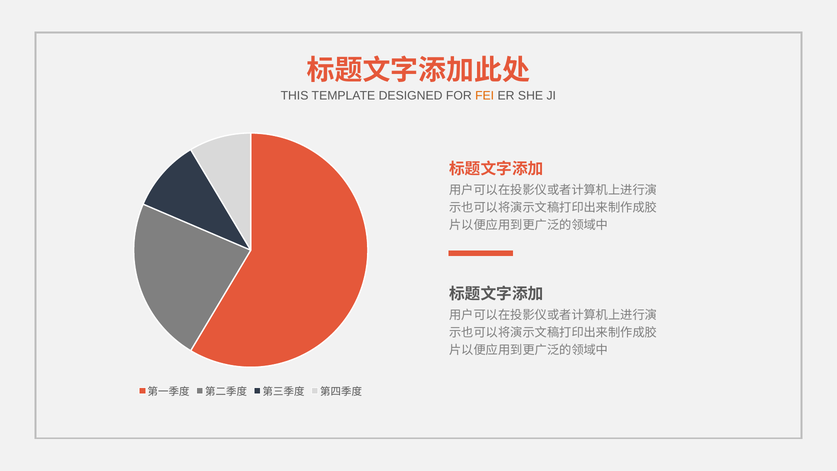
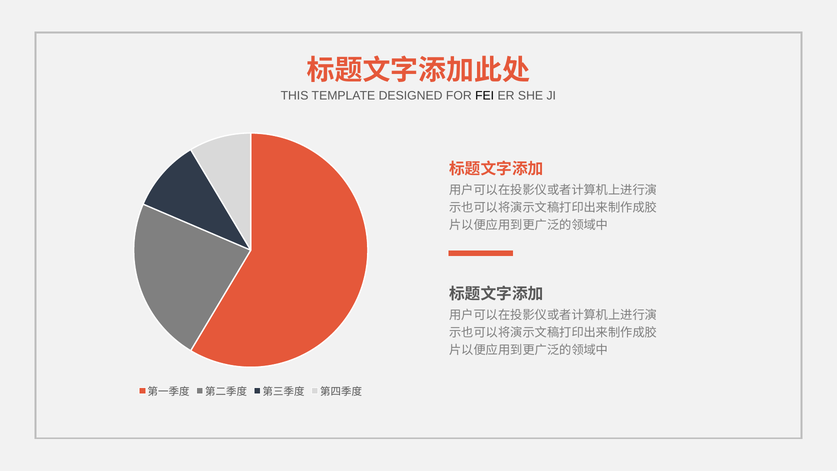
FEI colour: orange -> black (485, 95)
